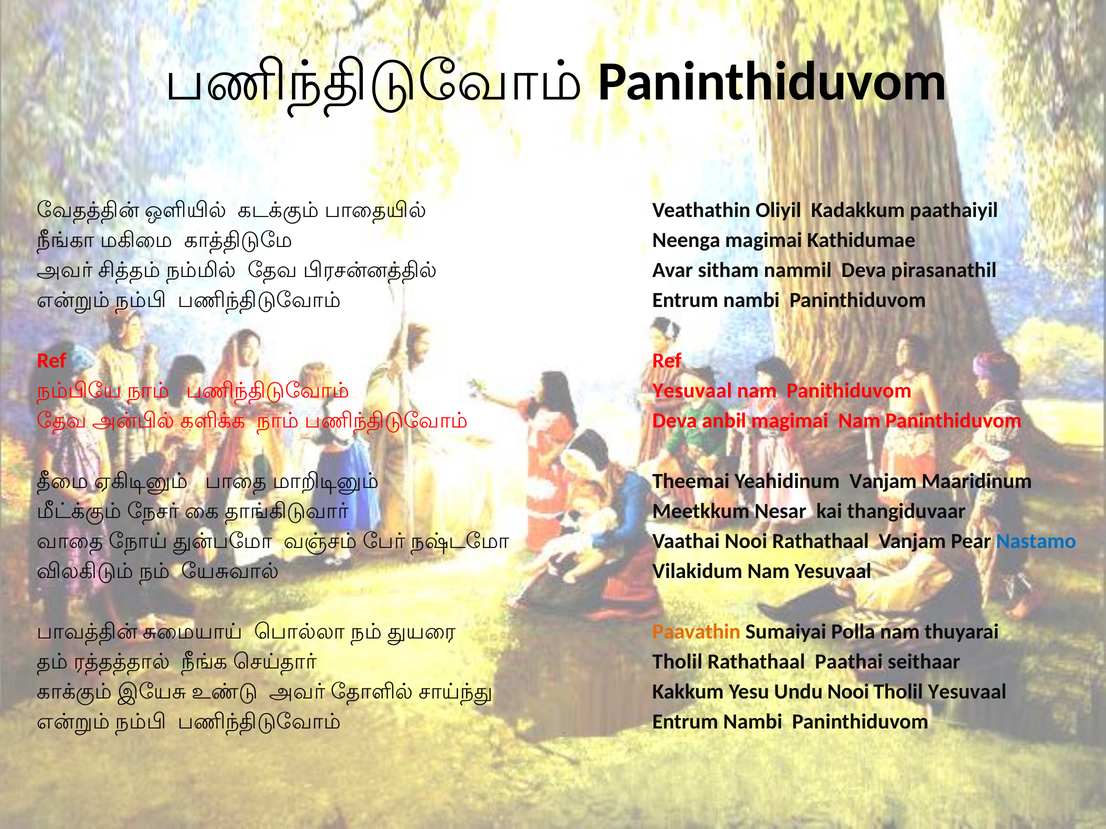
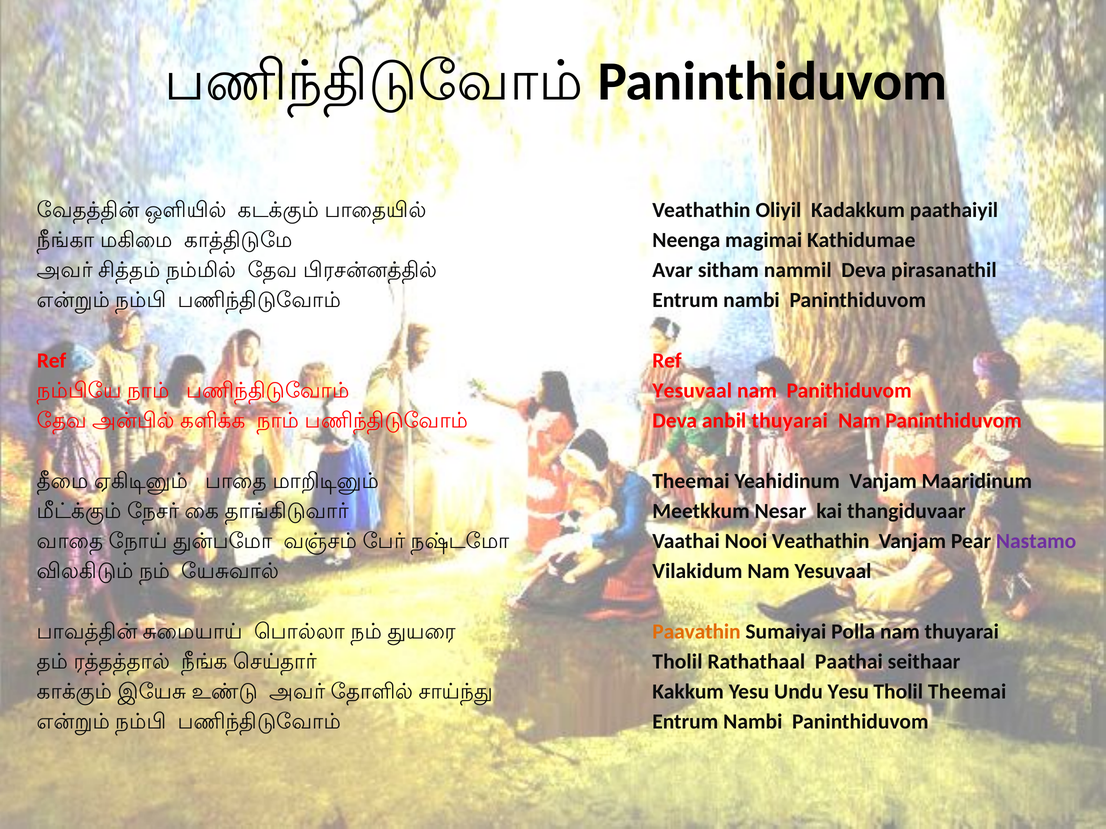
anbil magimai: magimai -> thuyarai (790, 421)
Nooi Rathathaal: Rathathaal -> Veathathin (821, 542)
Nastamo colour: blue -> purple (1036, 542)
Undu Nooi: Nooi -> Yesu (848, 692)
Tholil Yesuvaal: Yesuvaal -> Theemai (967, 692)
